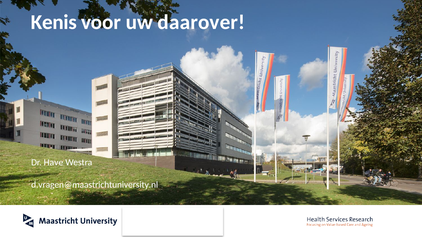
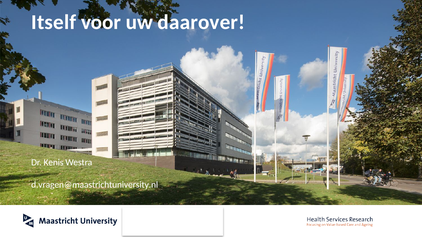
Kenis: Kenis -> Itself (54, 22)
Have: Have -> Kenis (54, 163)
